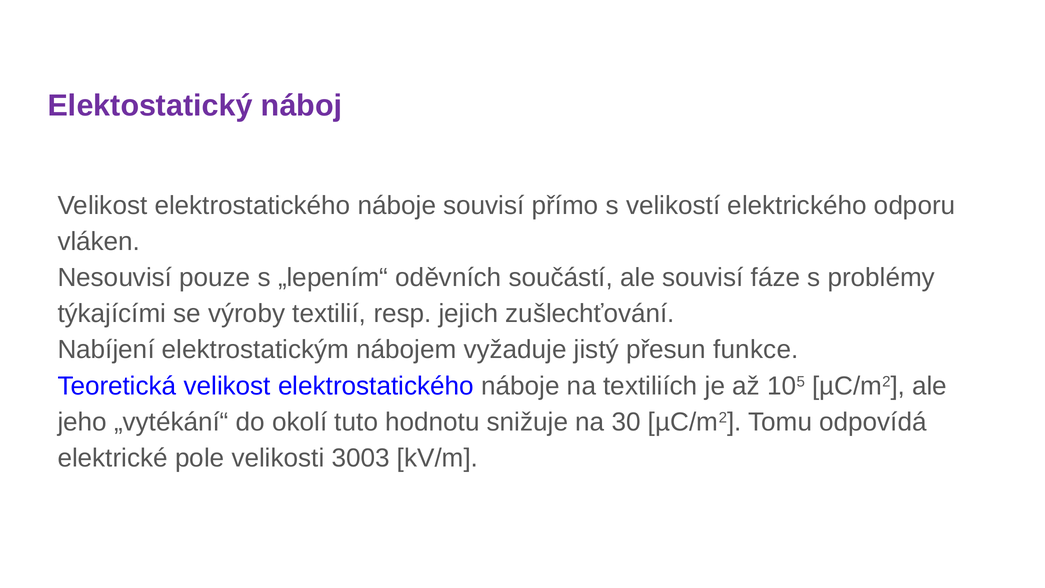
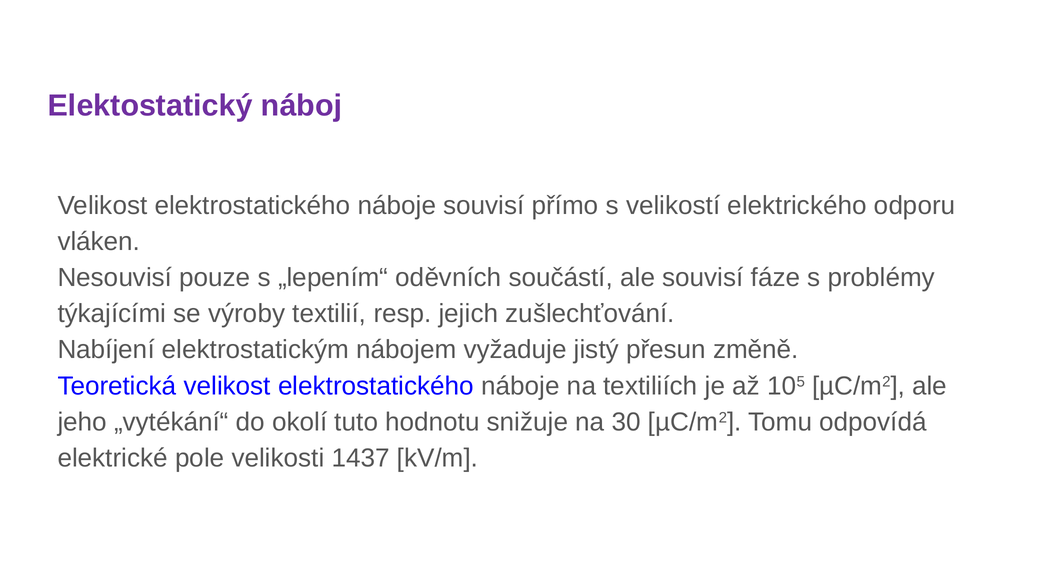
funkce: funkce -> změně (756, 350)
3003: 3003 -> 1437 (361, 458)
